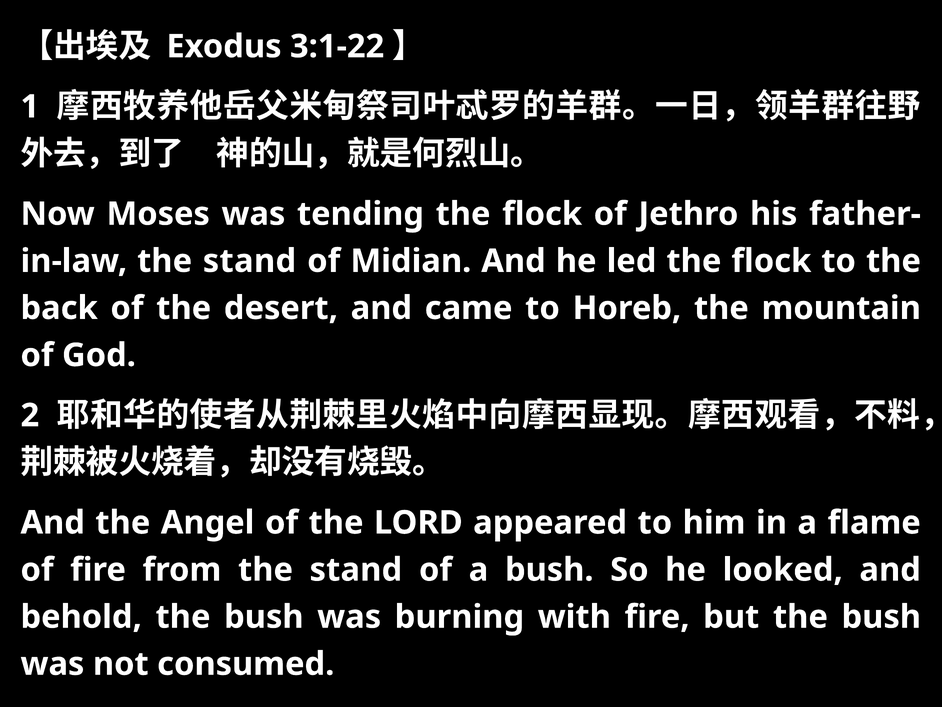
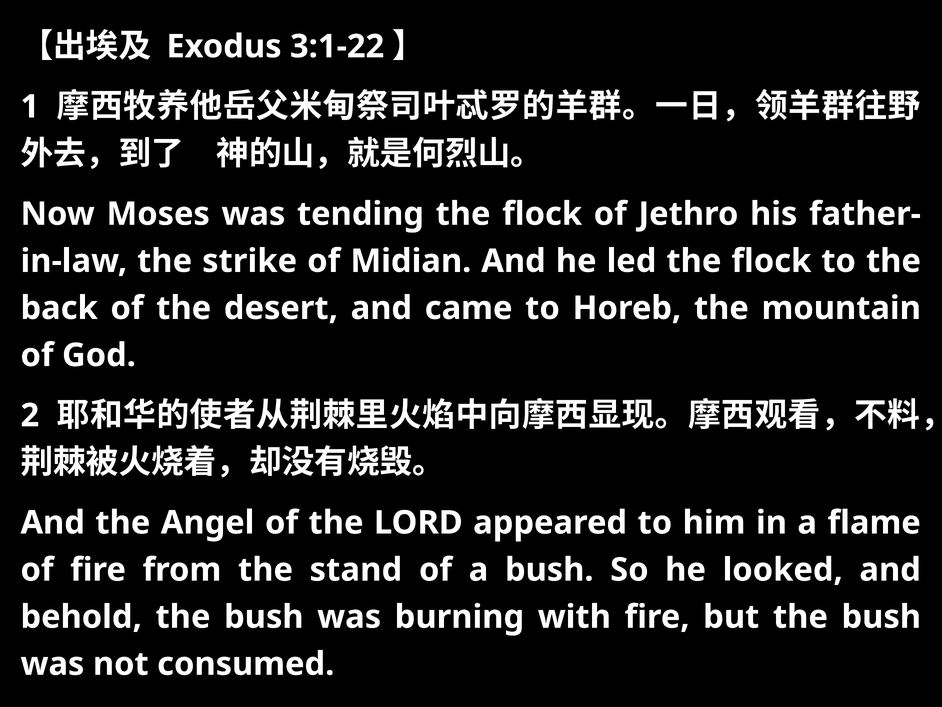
stand: stand -> strike (250, 261)
